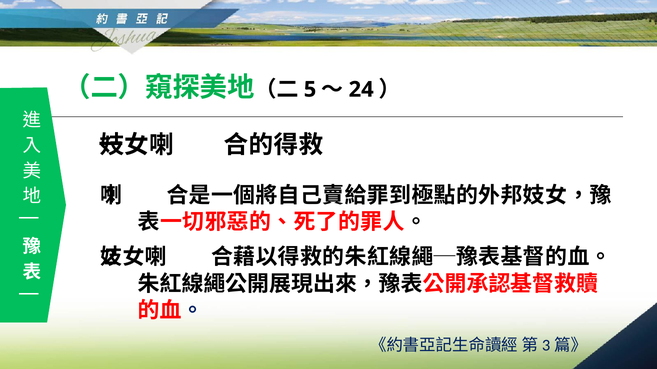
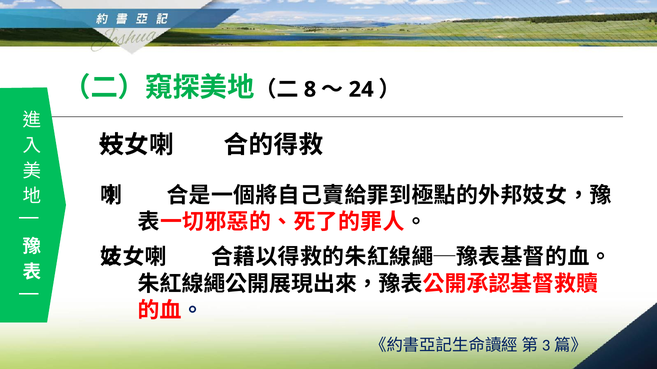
5: 5 -> 8 (310, 90)
